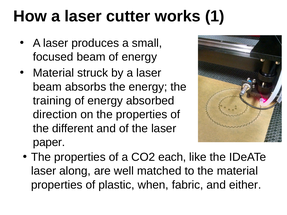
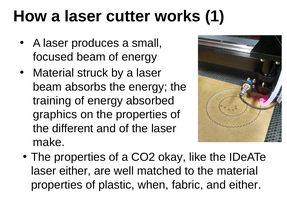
direction: direction -> graphics (55, 115)
paper: paper -> make (49, 142)
each: each -> okay (172, 157)
laser along: along -> either (75, 171)
